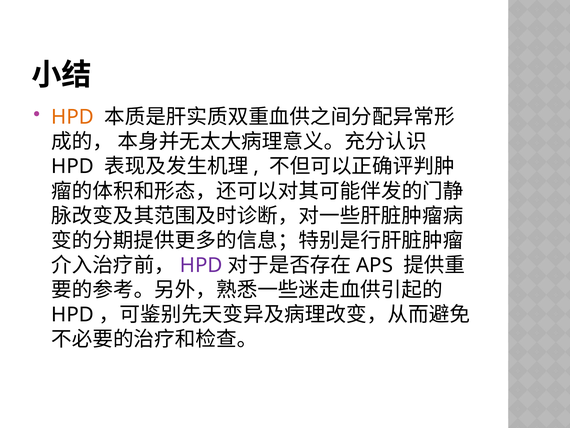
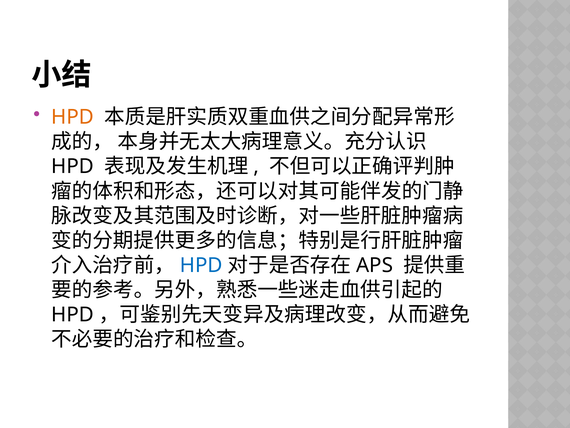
HPD colour: purple -> blue (201, 265)
